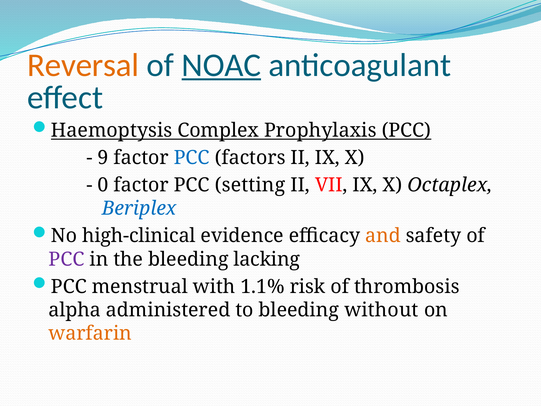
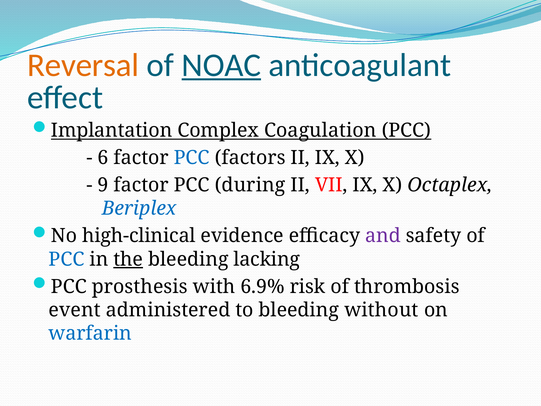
Haemoptysis: Haemoptysis -> Implantation (112, 130)
Prophylaxis: Prophylaxis -> Coagulation (320, 130)
9: 9 -> 6 (103, 158)
0: 0 -> 9 (103, 185)
setting: setting -> during (250, 185)
and colour: orange -> purple (383, 236)
PCC colour: purple -> blue (66, 259)
the underline: none -> present (128, 259)
menstrual: menstrual -> prosthesis (140, 286)
1.1%: 1.1% -> 6.9% (262, 286)
alpha: alpha -> event (75, 310)
warfarin colour: orange -> blue (90, 333)
